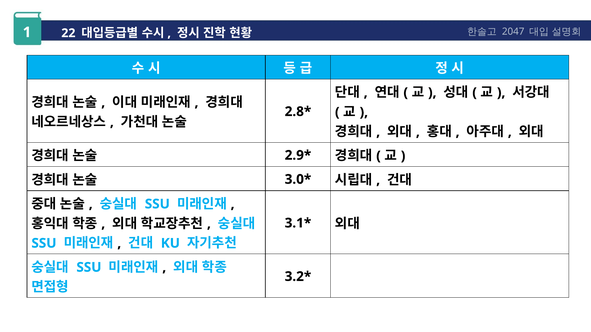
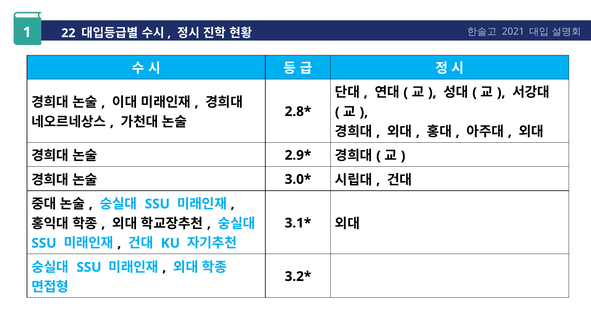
2047: 2047 -> 2021 (513, 32)
